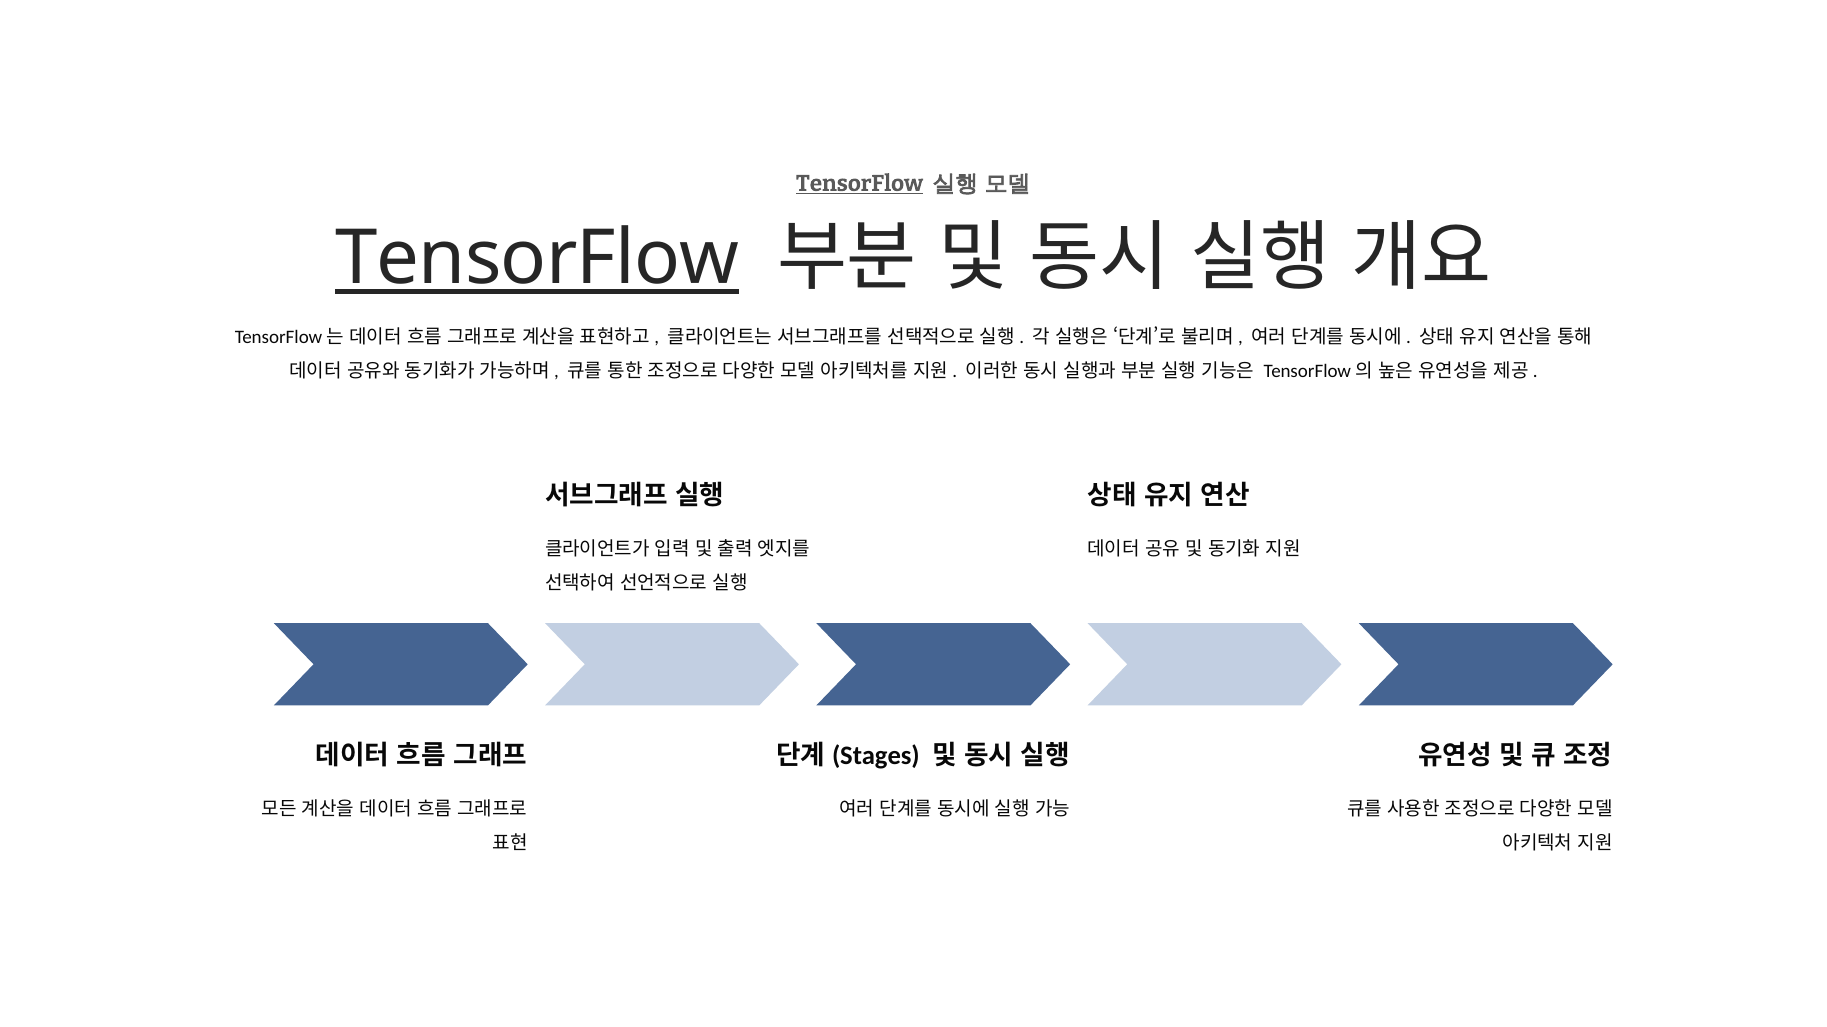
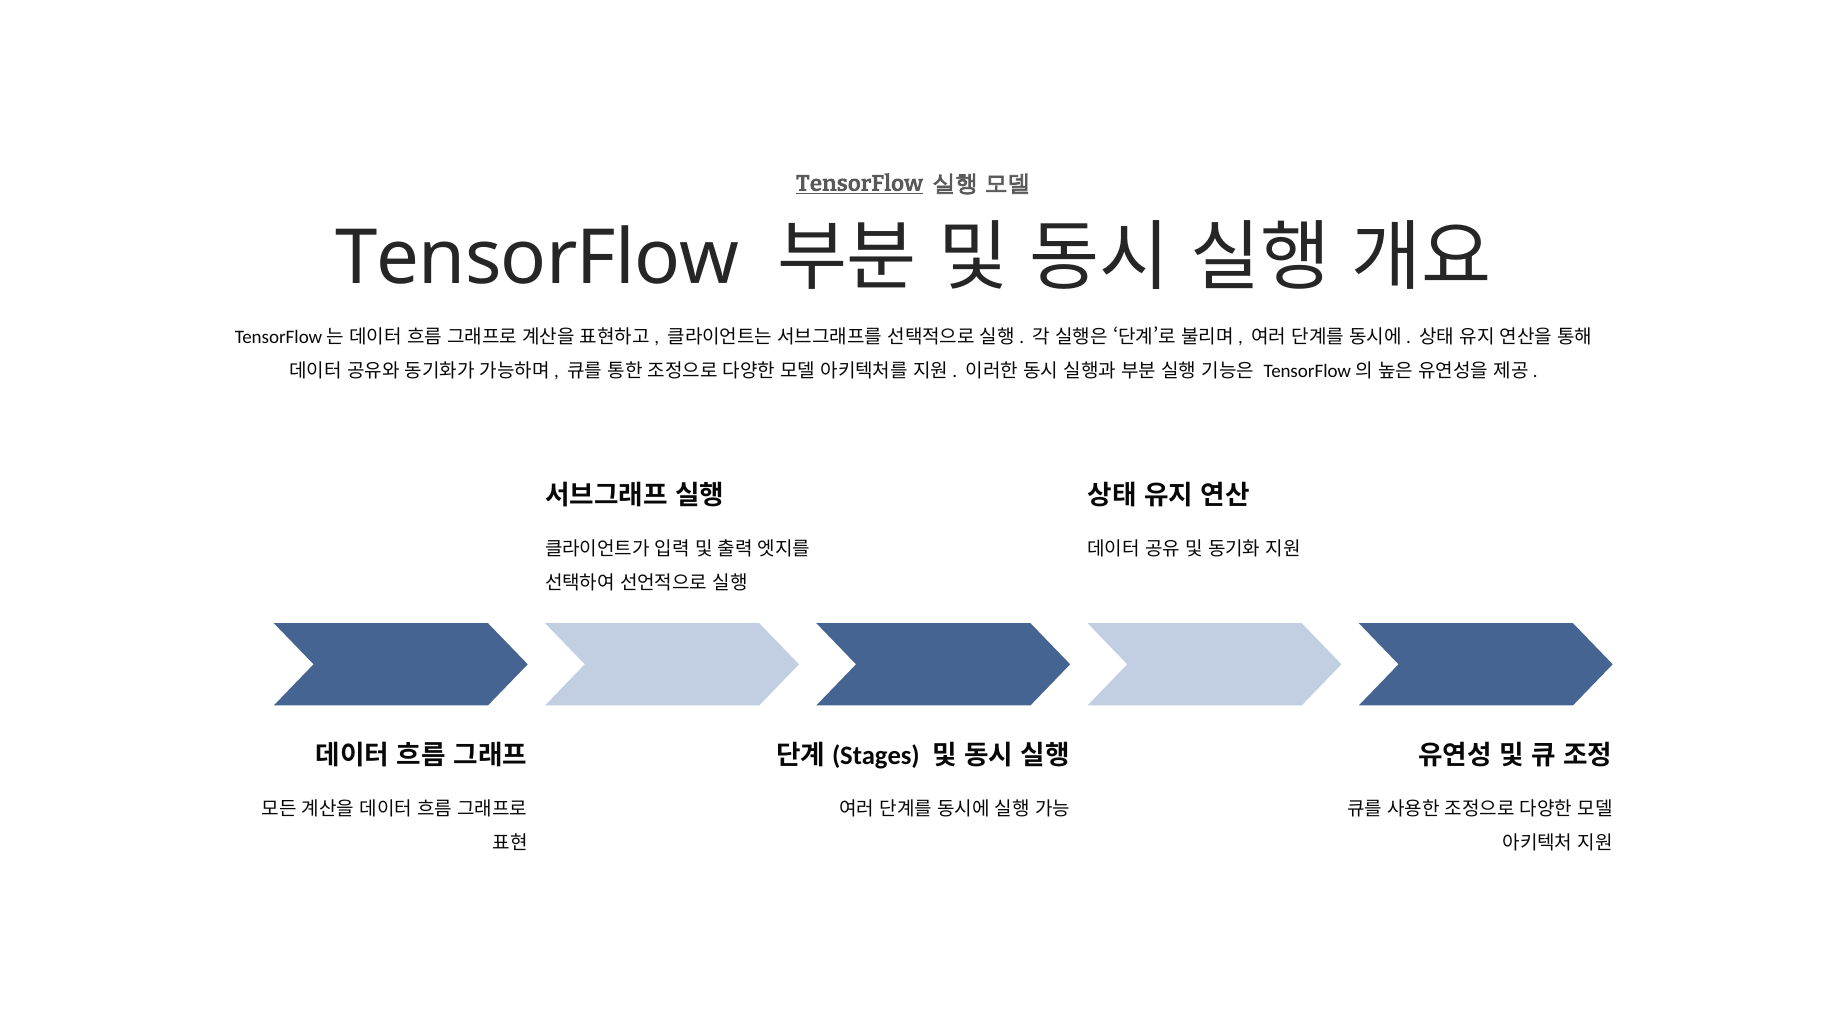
TensorFlow underline: present -> none (537, 259)
